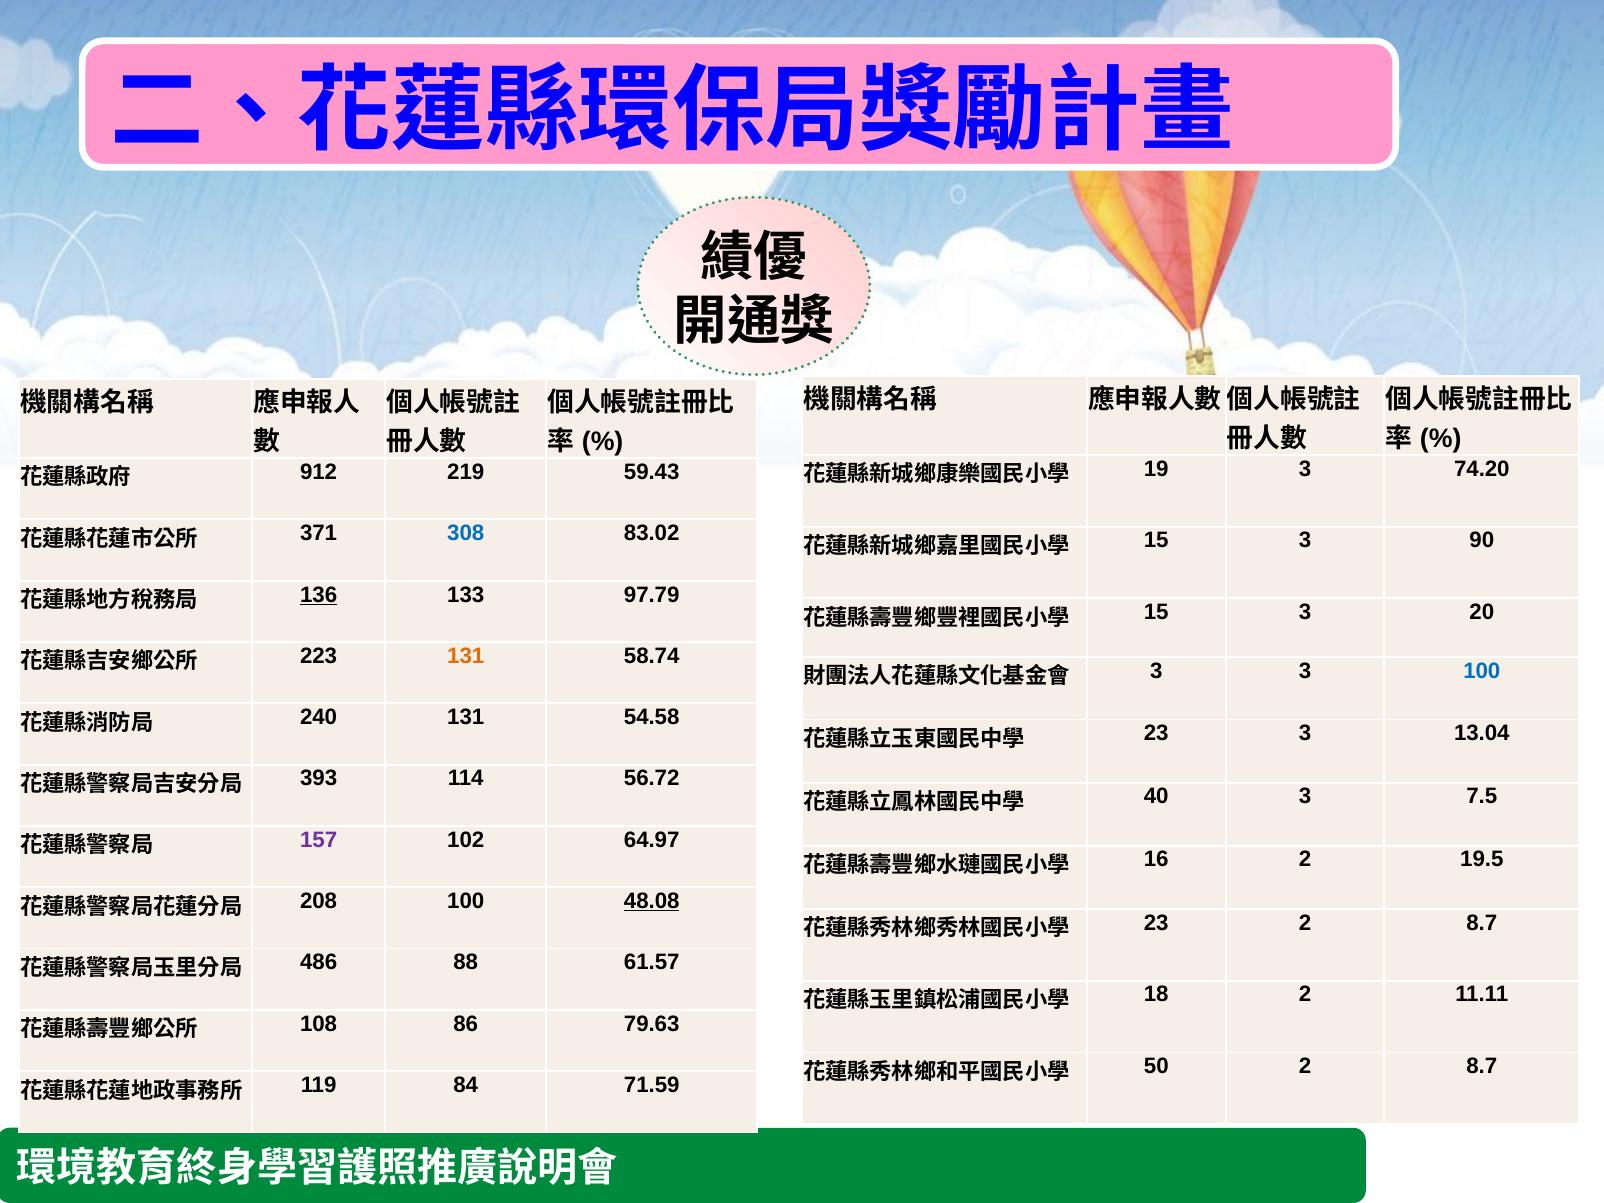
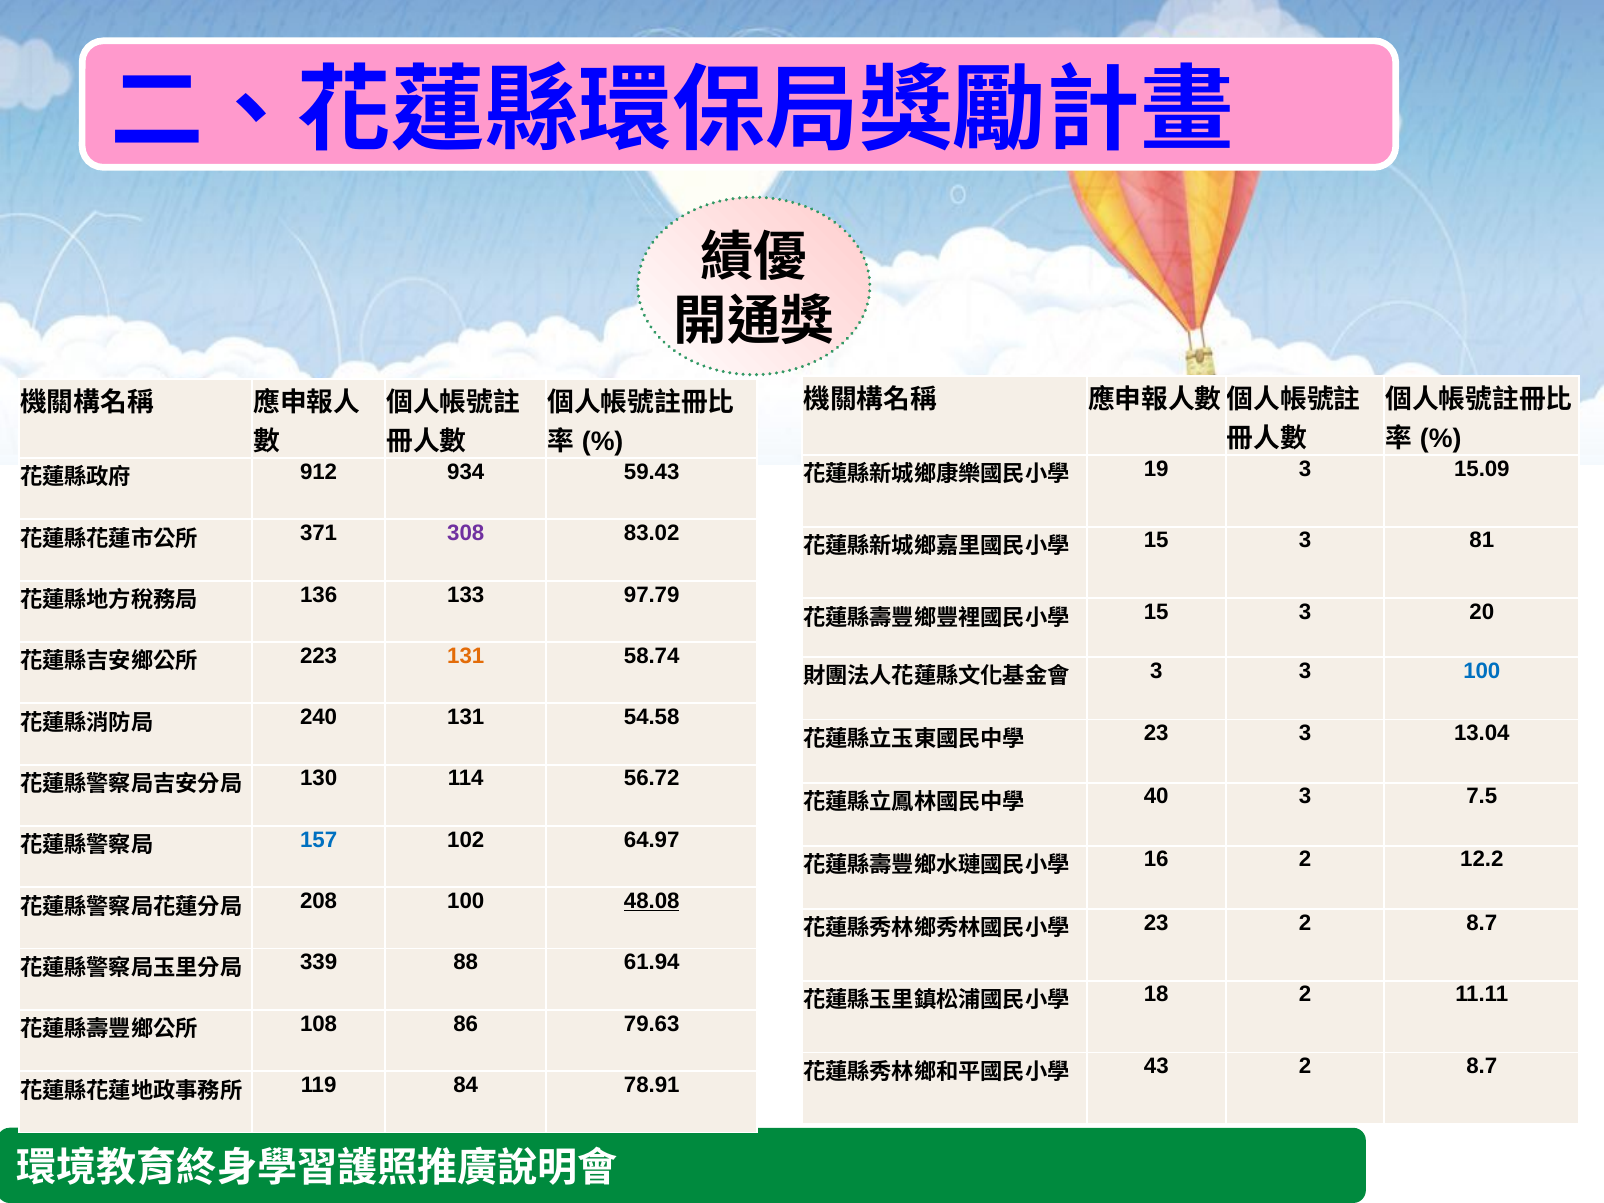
74.20: 74.20 -> 15.09 (1482, 469)
219: 219 -> 934 (466, 472)
308 colour: blue -> purple (466, 533)
90: 90 -> 81 (1482, 540)
136 underline: present -> none (319, 595)
393: 393 -> 130 (319, 779)
157 colour: purple -> blue (319, 840)
19.5: 19.5 -> 12.2 (1482, 860)
486: 486 -> 339 (319, 963)
61.57: 61.57 -> 61.94 (652, 963)
50: 50 -> 43 (1156, 1066)
71.59: 71.59 -> 78.91 (652, 1085)
